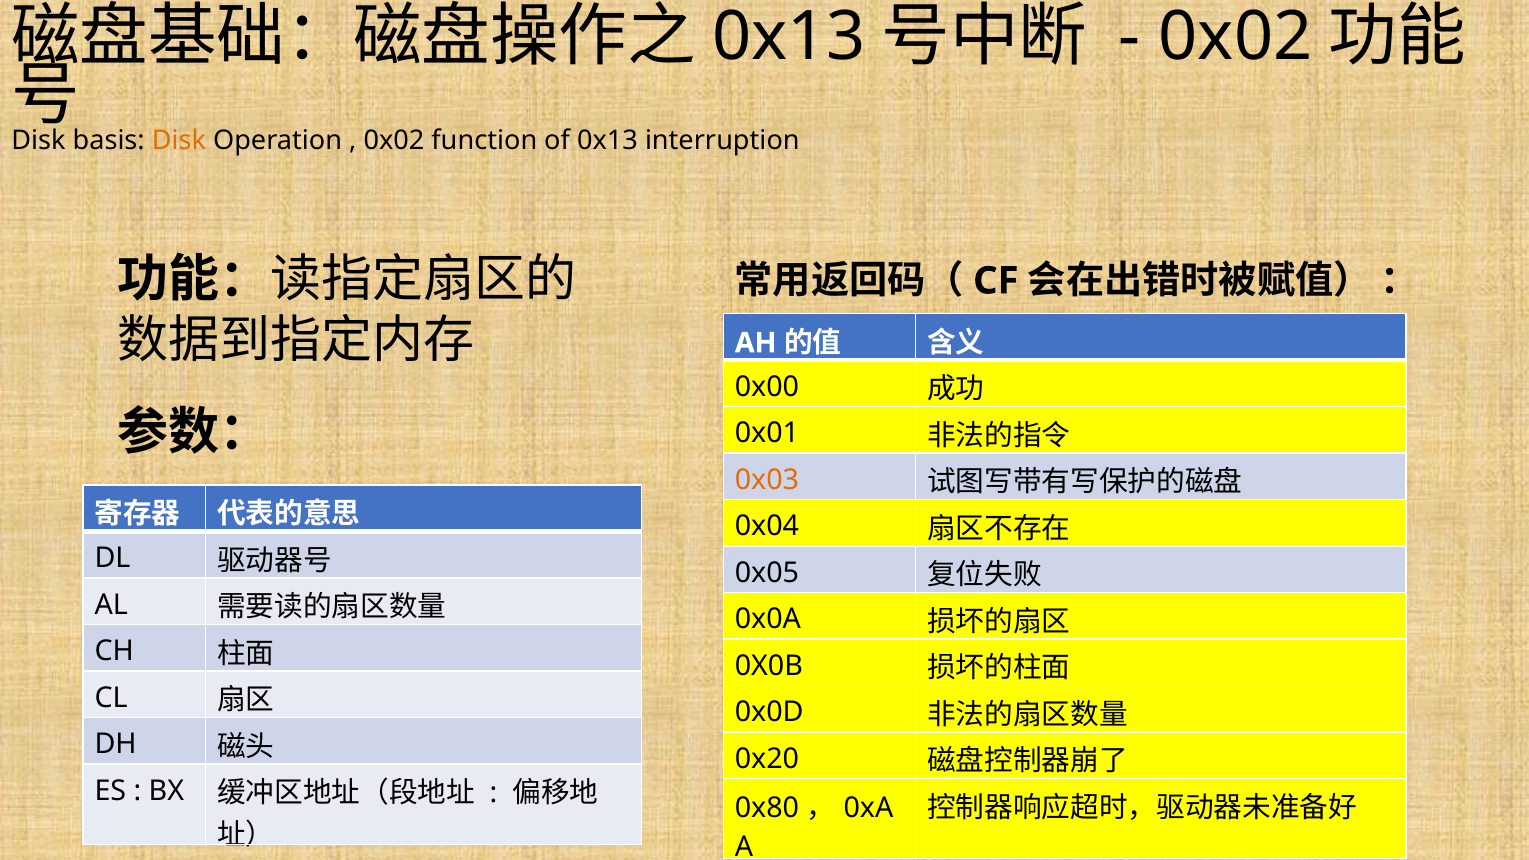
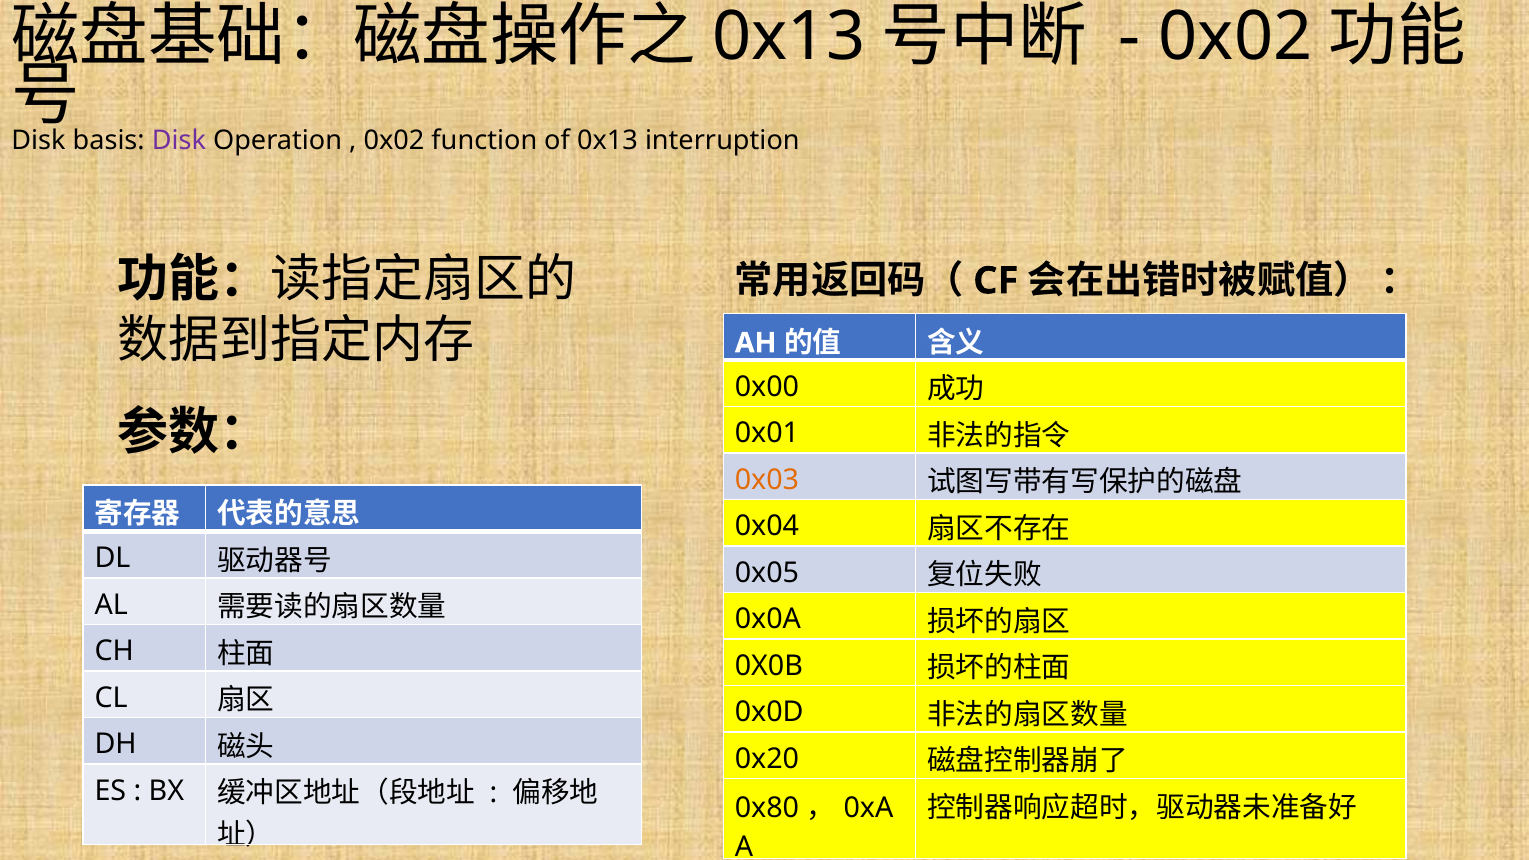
Disk colour: orange -> purple (179, 140)
